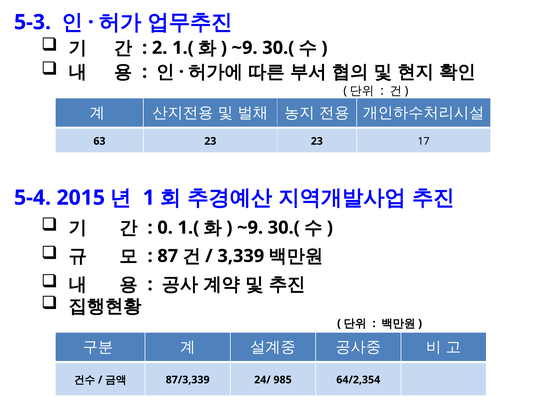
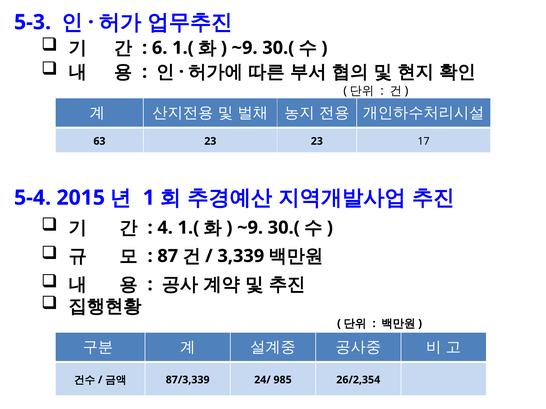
2: 2 -> 6 (160, 48)
0: 0 -> 4 (165, 228)
64/2,354: 64/2,354 -> 26/2,354 (358, 380)
